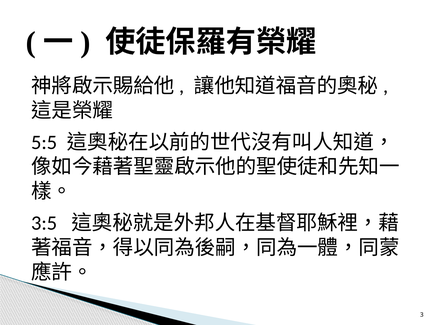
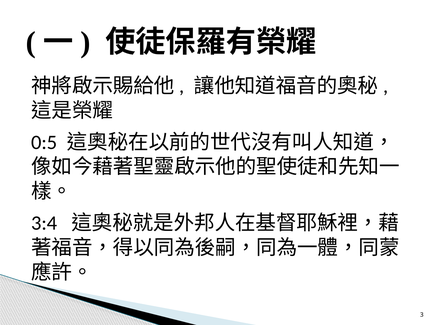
5:5: 5:5 -> 0:5 (44, 143)
3:5: 3:5 -> 3:4 (44, 224)
